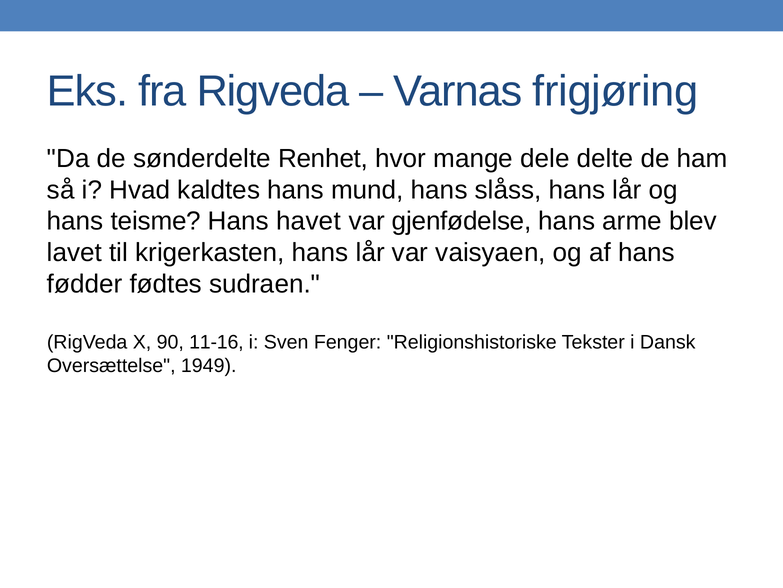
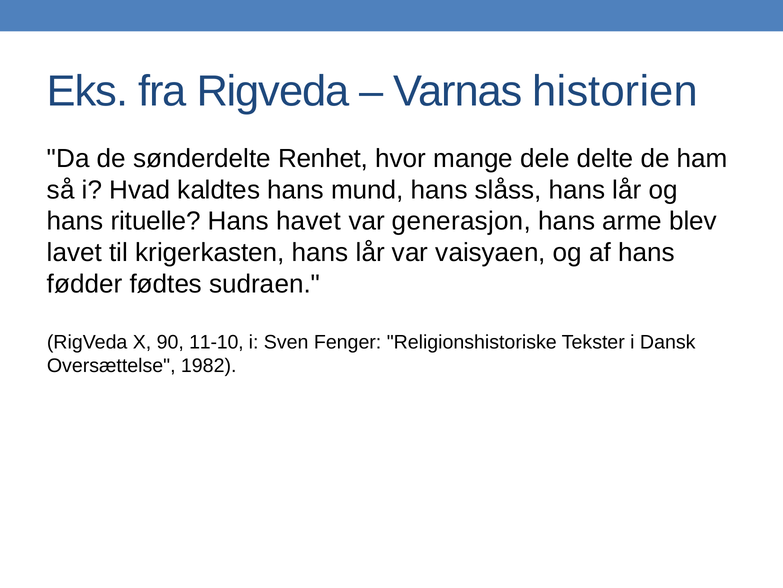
frigjøring: frigjøring -> historien (615, 91)
teisme: teisme -> rituelle (156, 221)
gjenfødelse: gjenfødelse -> generasjon (461, 221)
11-16: 11-16 -> 11-10 (216, 342)
1949: 1949 -> 1982 (209, 365)
